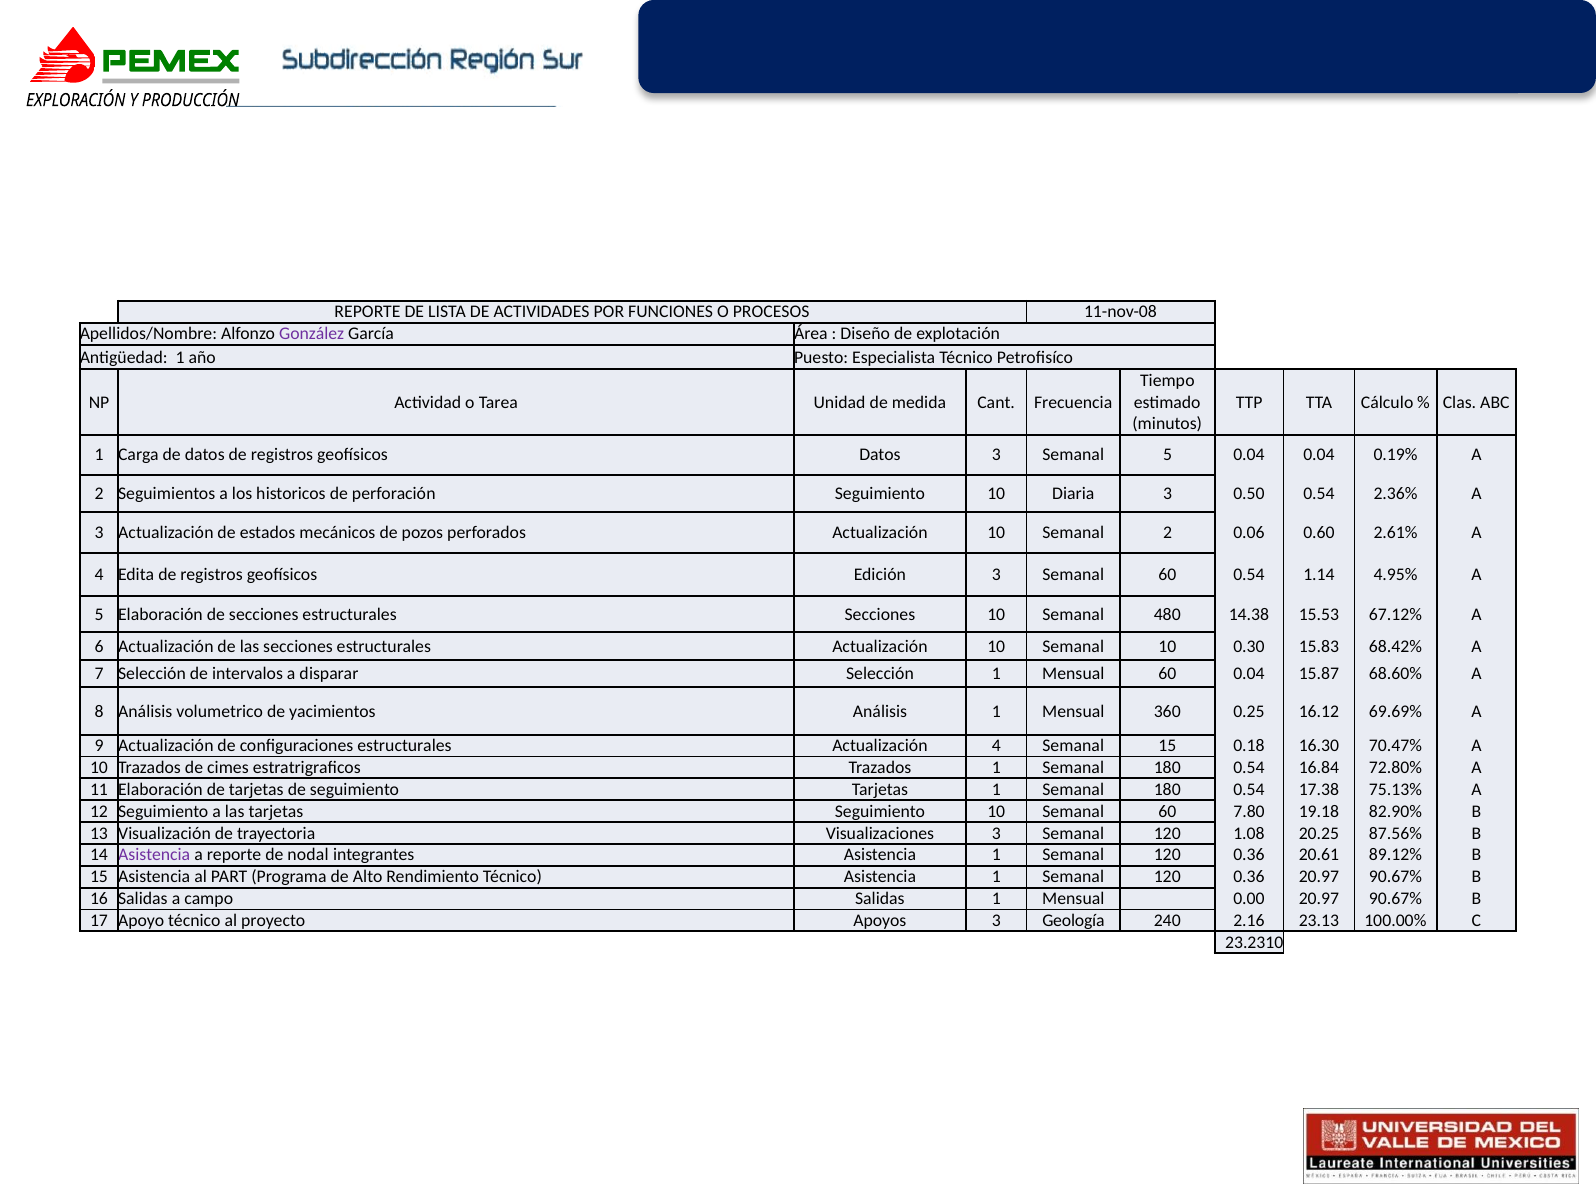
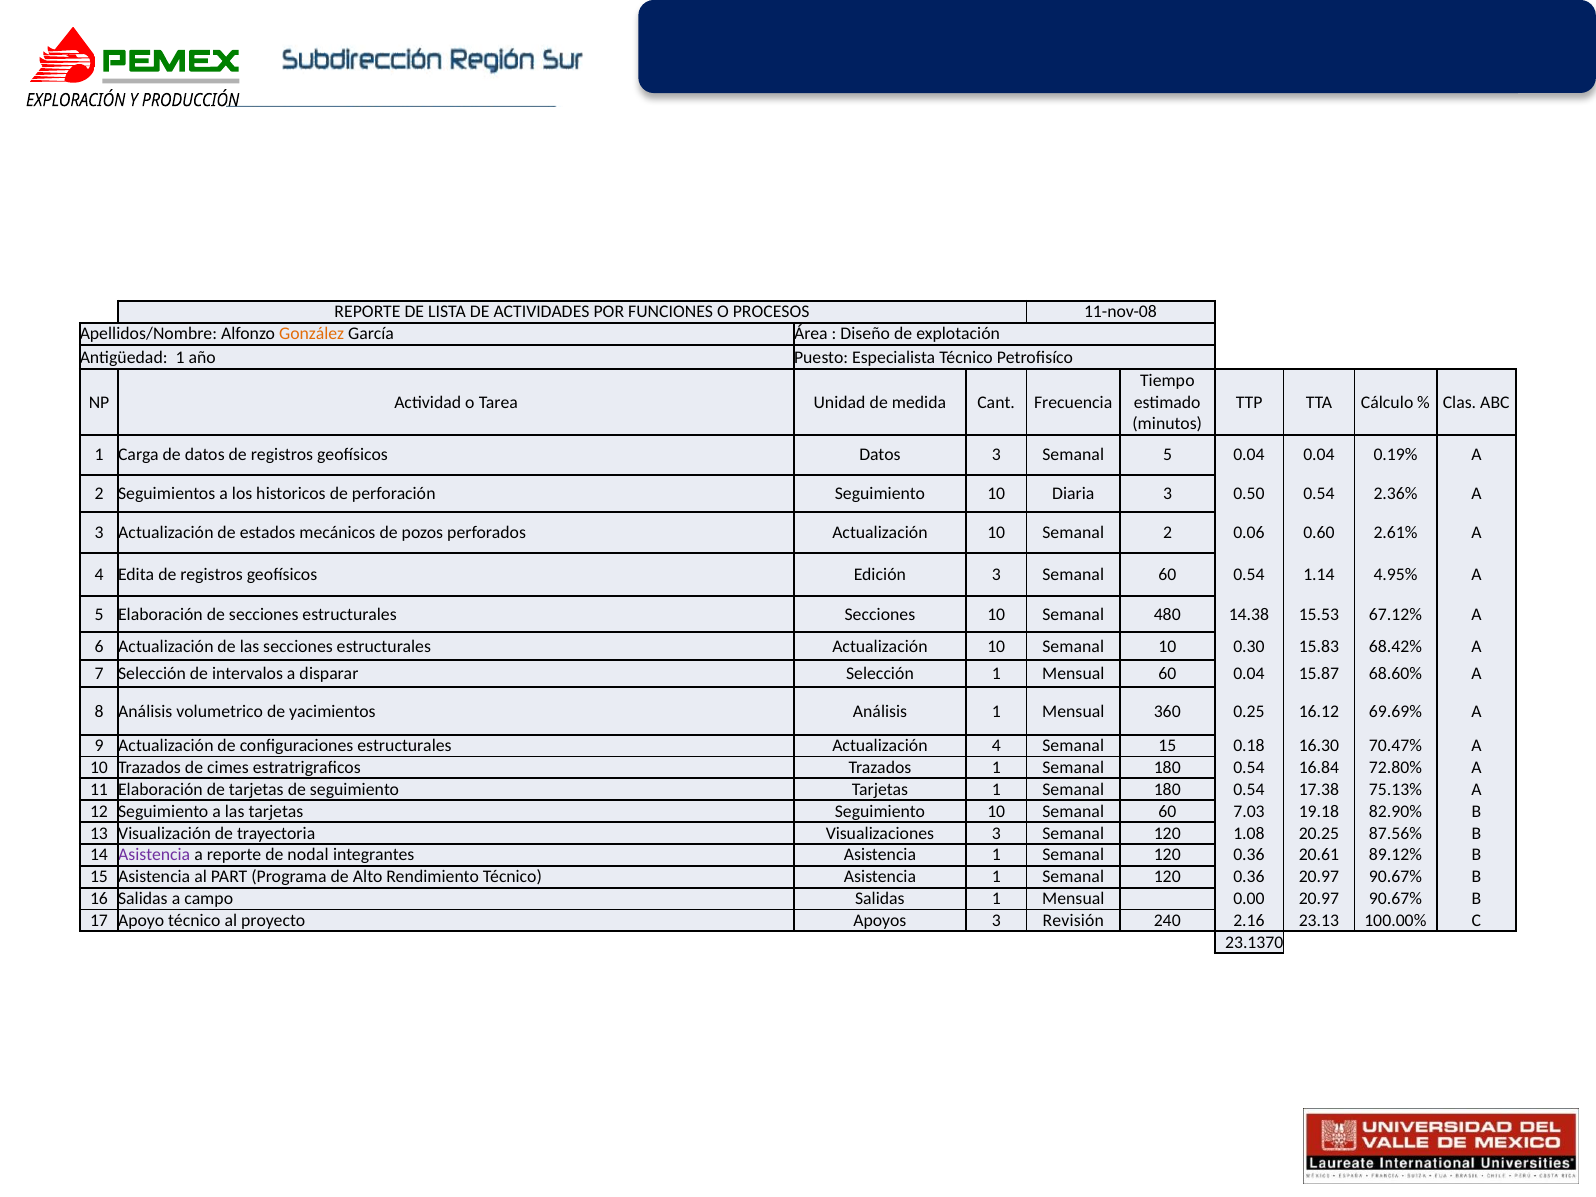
González colour: purple -> orange (312, 334)
7.80: 7.80 -> 7.03 (1249, 811)
Geología: Geología -> Revisión (1073, 921)
23.2310: 23.2310 -> 23.1370 (1254, 943)
